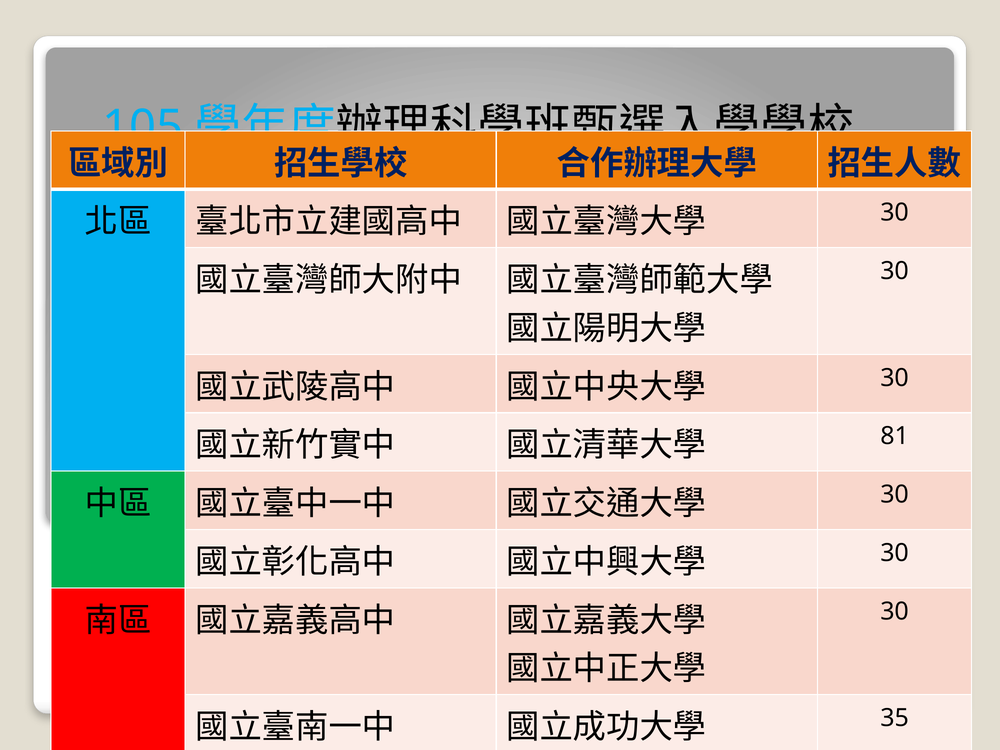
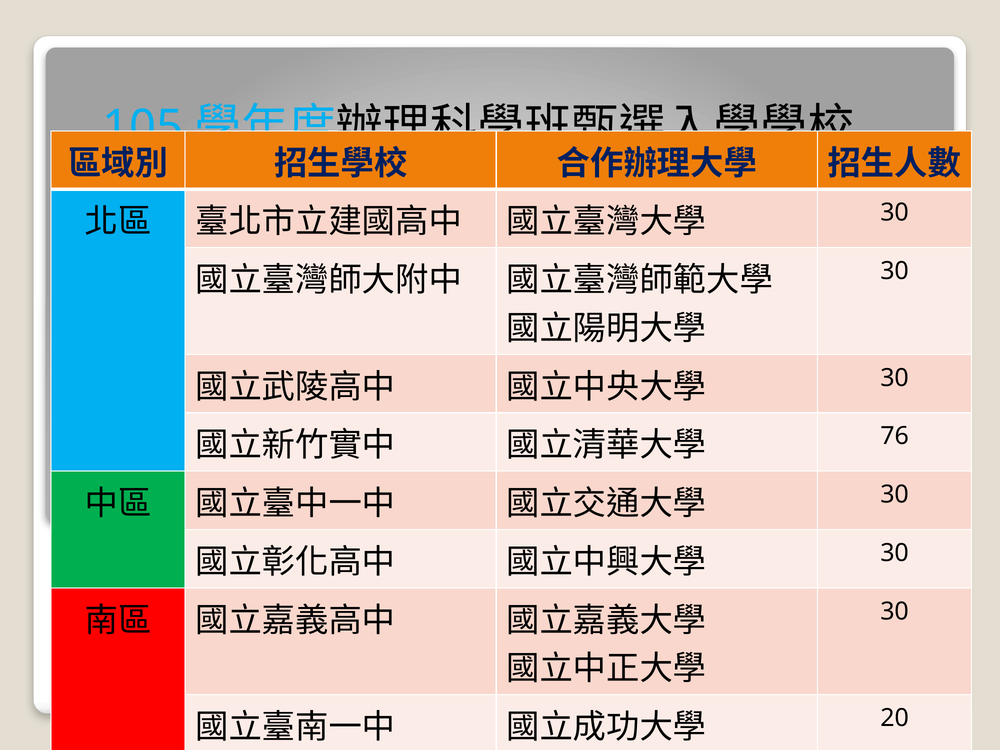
81: 81 -> 76 (895, 436)
35: 35 -> 20 (895, 718)
